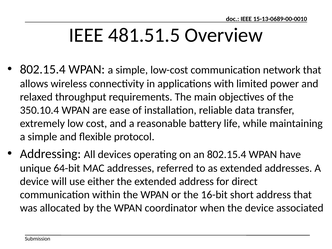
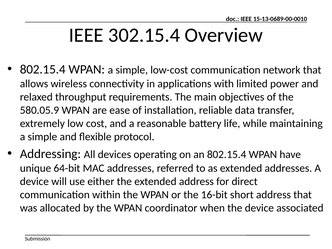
481.51.5: 481.51.5 -> 302.15.4 (144, 35)
350.10.4: 350.10.4 -> 580.05.9 (39, 110)
